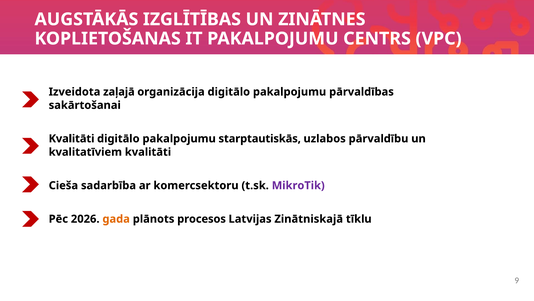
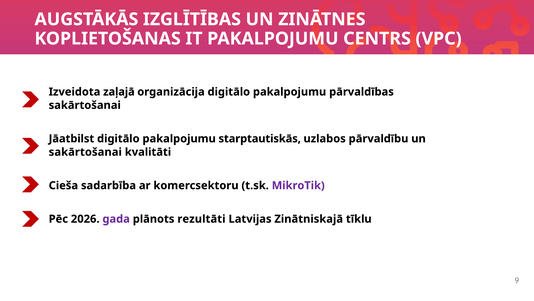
Kvalitāti: Kvalitāti -> Jāatbilst (71, 138)
kvalitatīviem: kvalitatīviem -> sakārtošanai (85, 152)
gada colour: orange -> purple (116, 219)
procesos: procesos -> rezultāti (201, 219)
